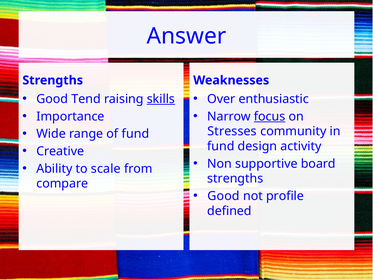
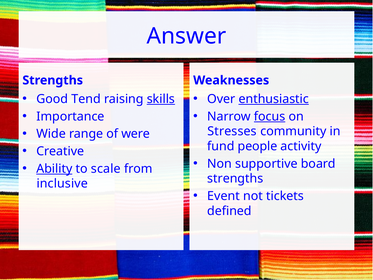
enthusiastic underline: none -> present (274, 99)
of fund: fund -> were (136, 134)
design: design -> people (258, 146)
Ability underline: none -> present (54, 169)
compare: compare -> inclusive (62, 183)
Good: Good -> Event (224, 196)
profile: profile -> tickets (285, 196)
